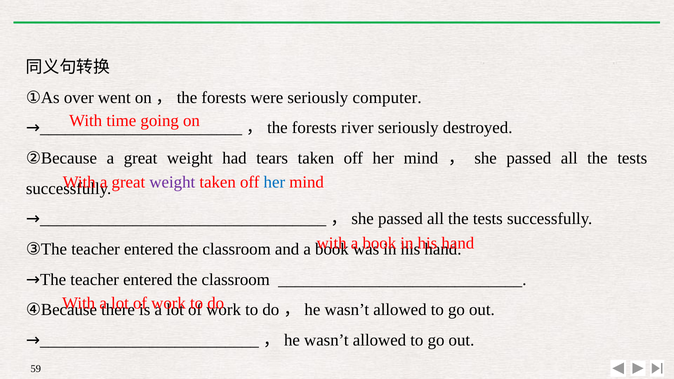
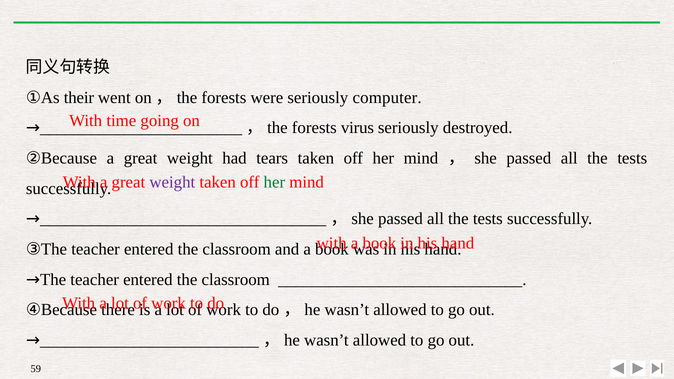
over: over -> their (79, 98)
river: river -> virus (357, 128)
her colour: blue -> green (274, 182)
